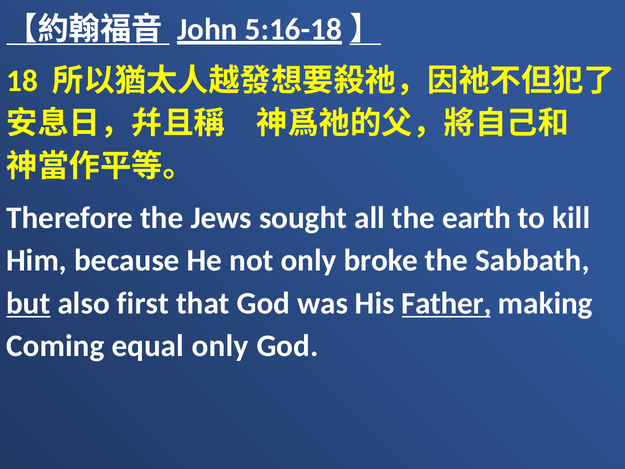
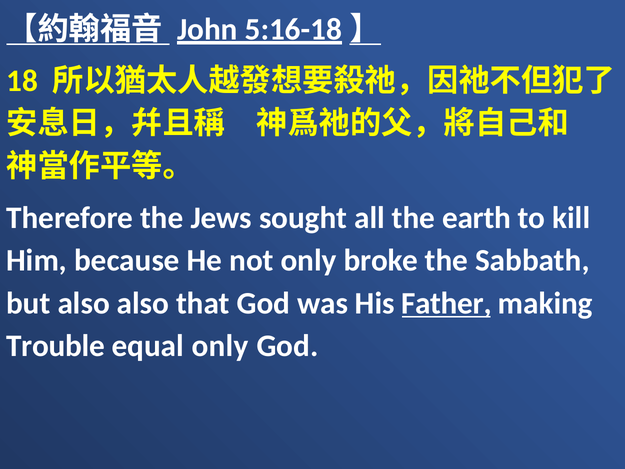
but underline: present -> none (28, 303)
also first: first -> also (143, 303)
Coming: Coming -> Trouble (56, 346)
